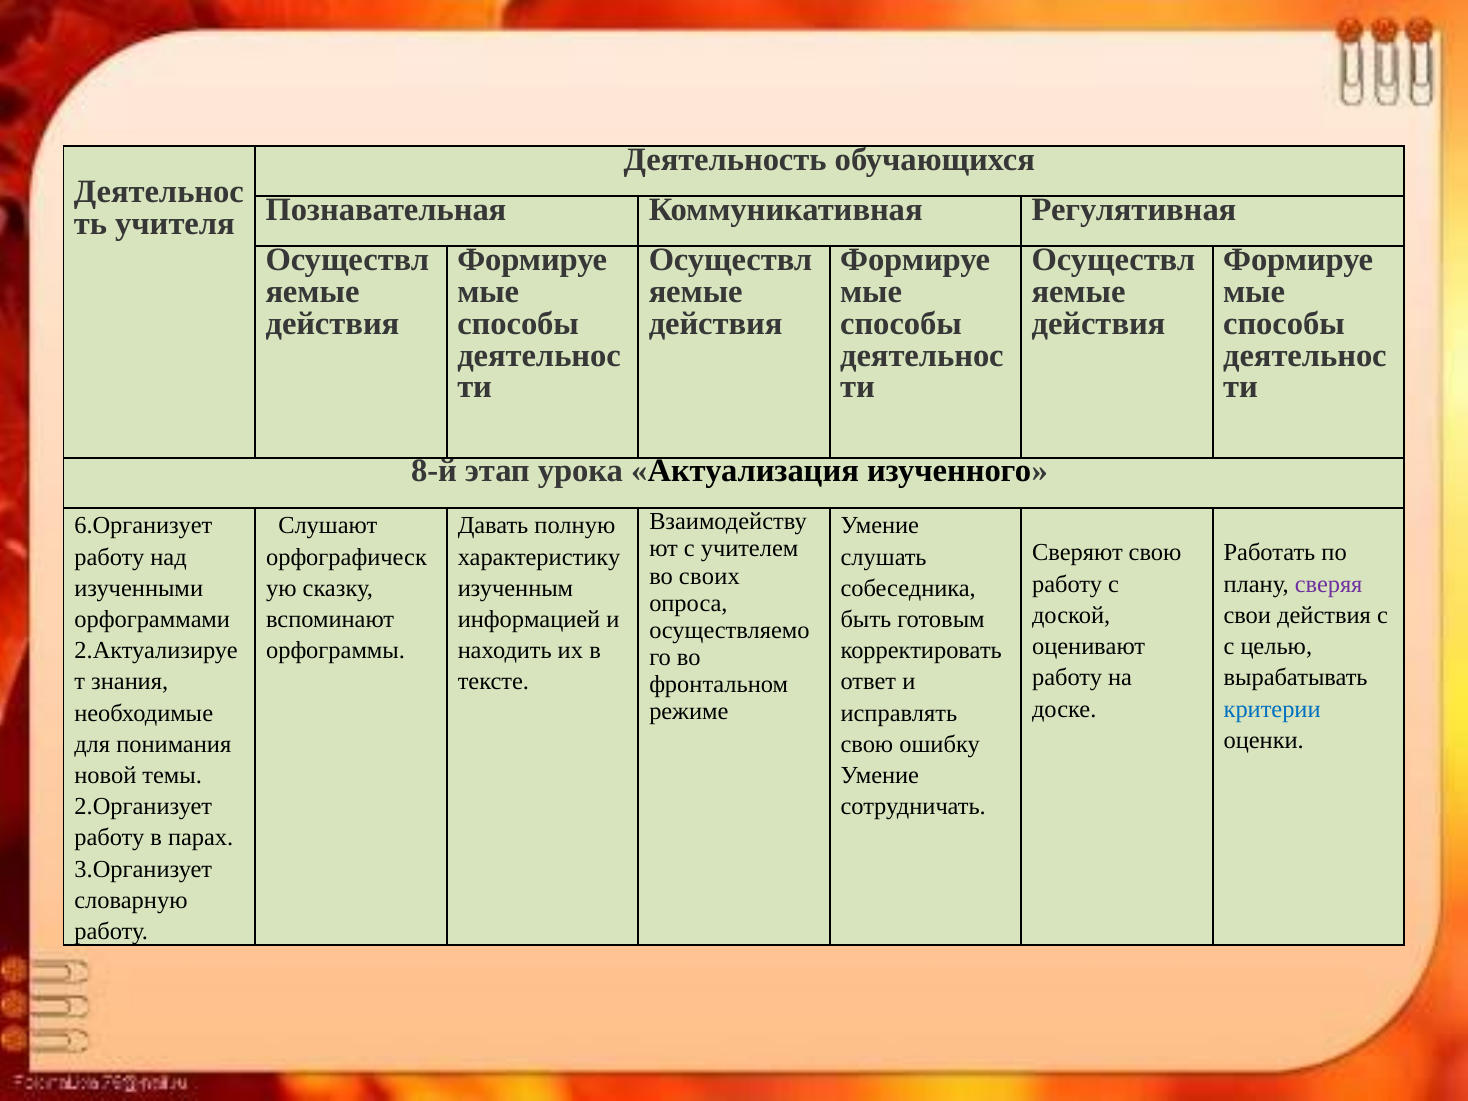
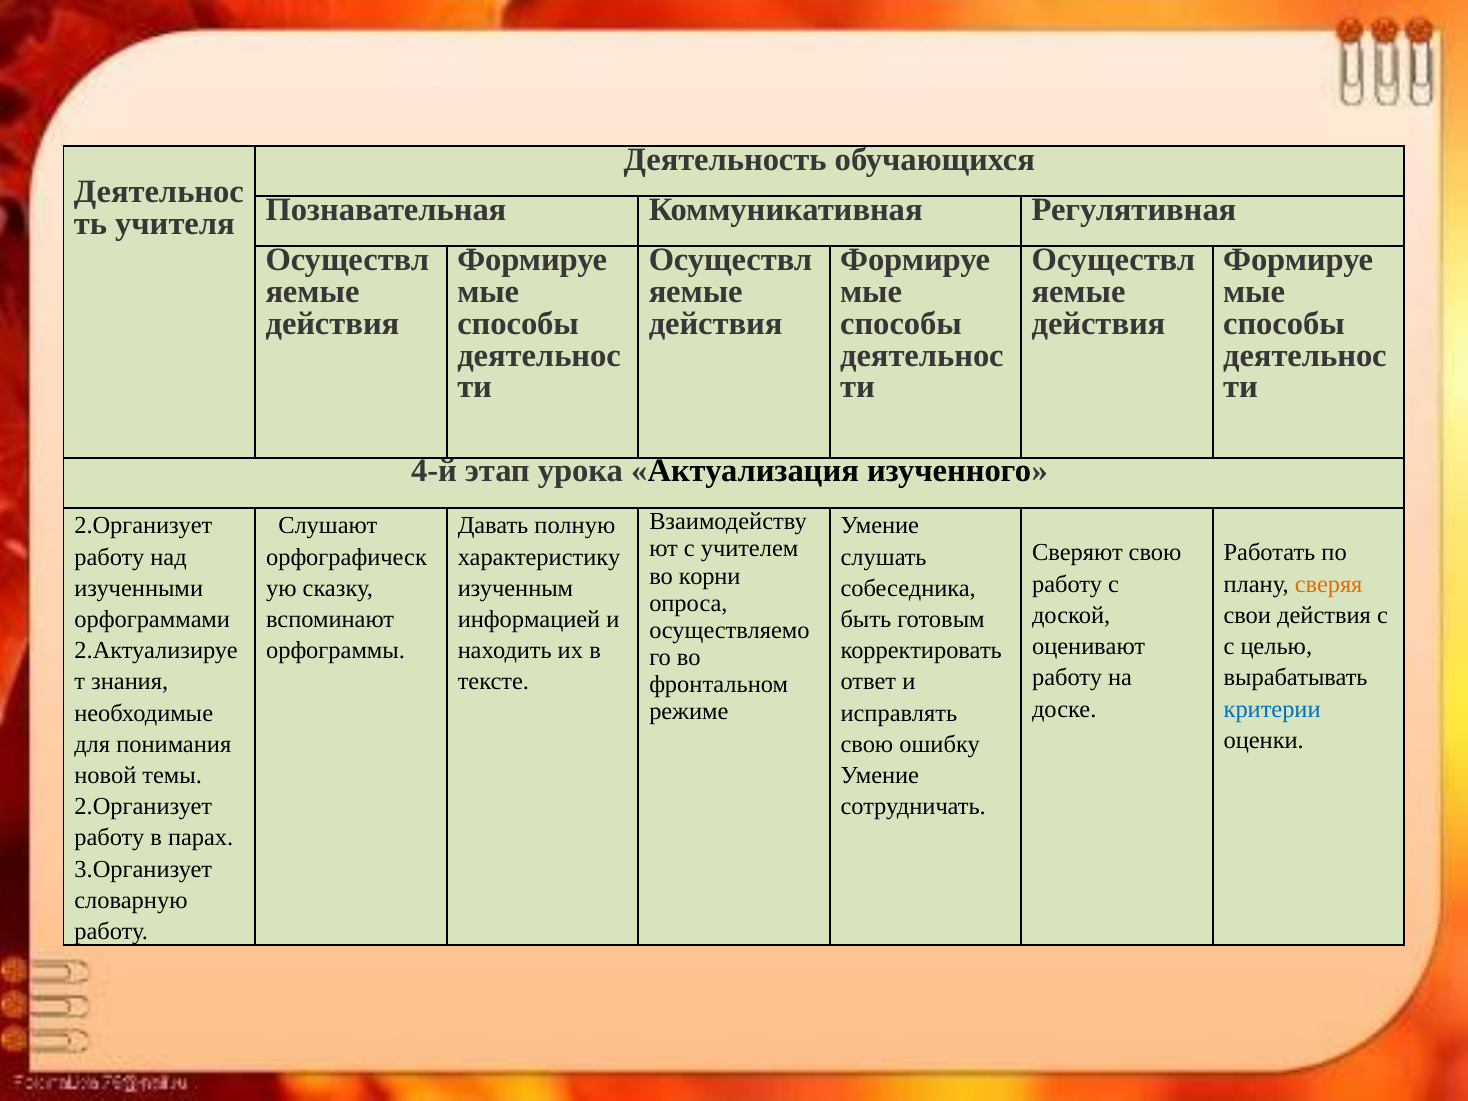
8-й: 8-й -> 4-й (434, 471)
6.Организует: 6.Организует -> 2.Организует (143, 526)
своих: своих -> корни (710, 576)
сверяя colour: purple -> orange (1329, 584)
